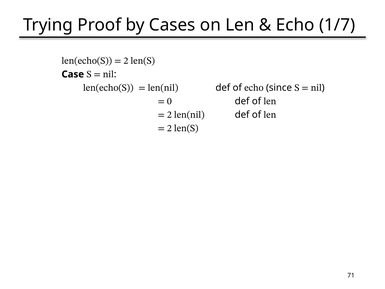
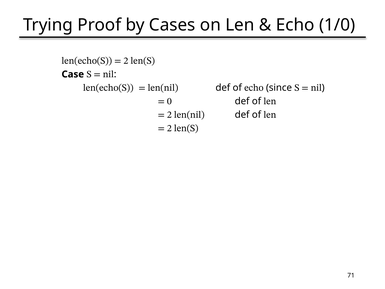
1/7: 1/7 -> 1/0 (337, 25)
